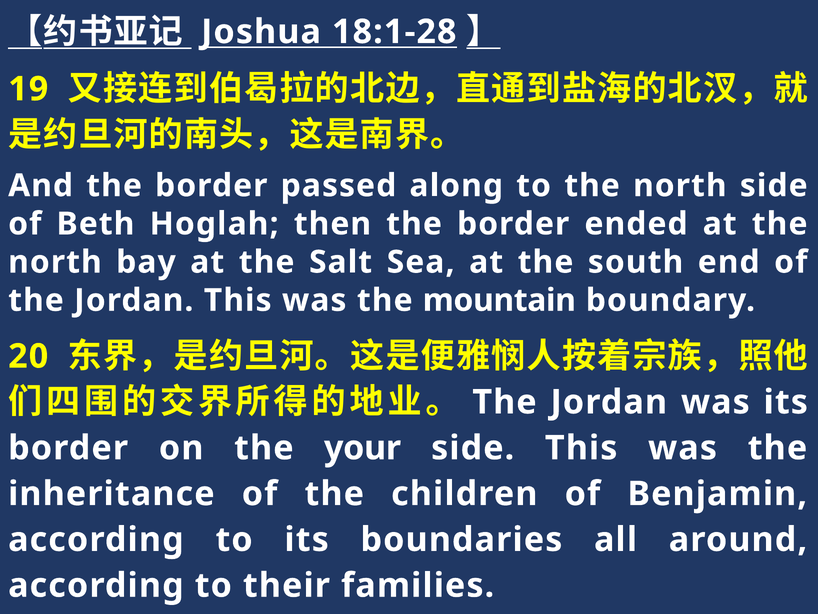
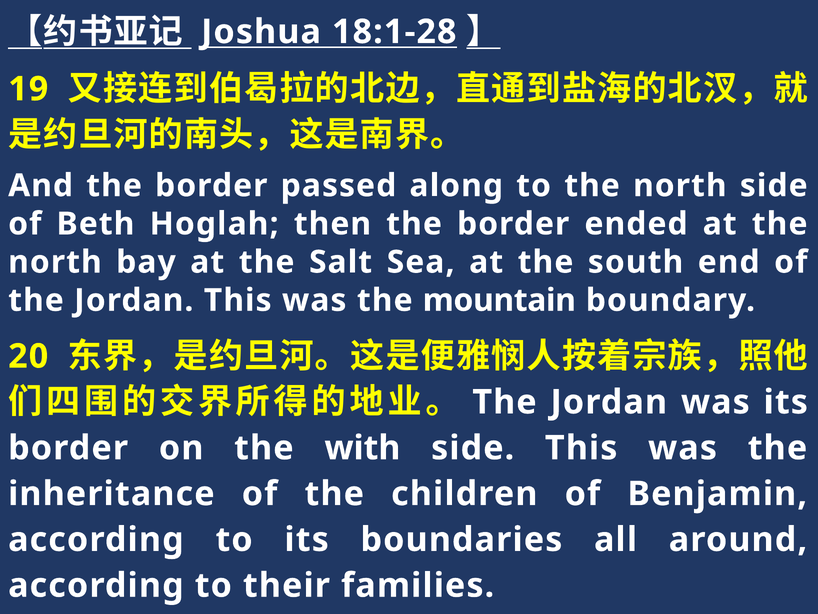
your: your -> with (362, 448)
